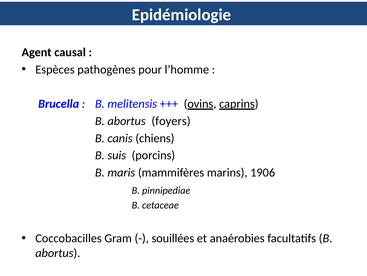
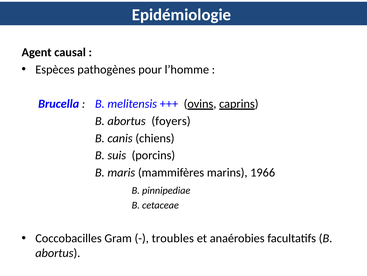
1906: 1906 -> 1966 (263, 172)
souillées: souillées -> troubles (173, 238)
